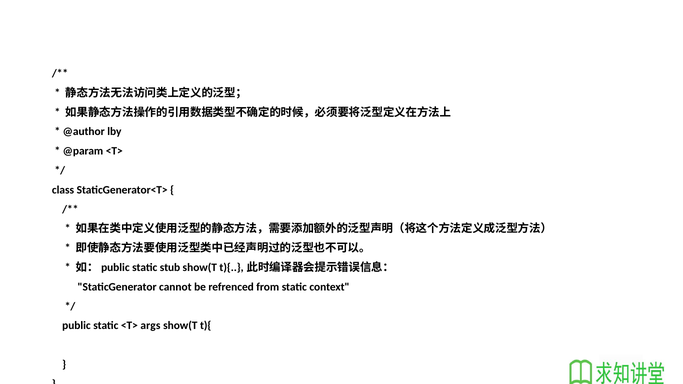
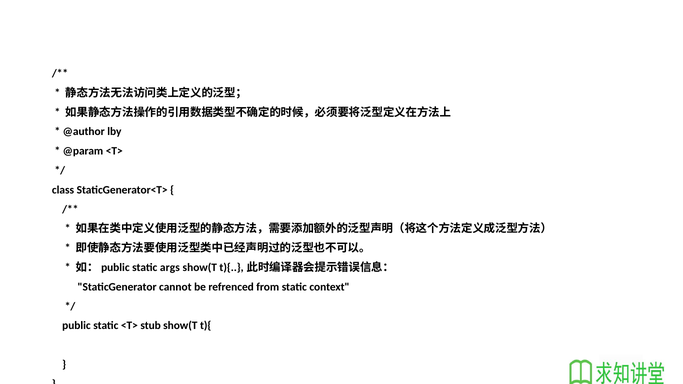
stub: stub -> args (170, 268)
args: args -> stub (151, 326)
